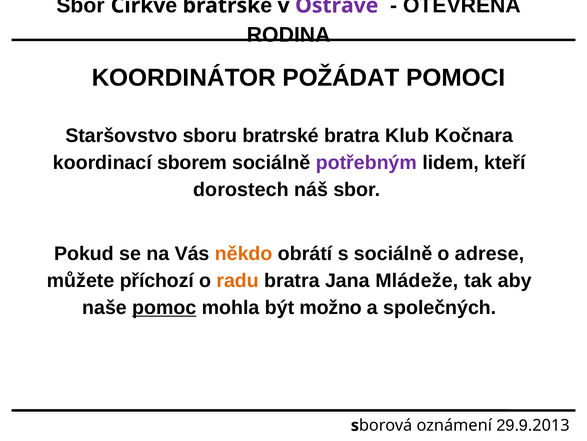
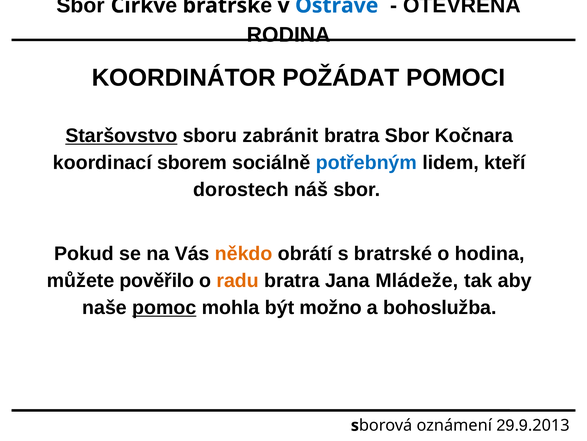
Ostravě colour: purple -> blue (337, 6)
Staršovstvo underline: none -> present (121, 135)
bratrské: bratrské -> zabránit (280, 135)
bratra Klub: Klub -> Sbor (407, 135)
potřebným colour: purple -> blue (366, 162)
s sociálně: sociálně -> bratrské (393, 253)
adrese: adrese -> hodina (490, 253)
příchozí: příchozí -> pověřilo (157, 280)
společných: společných -> bohoslužba (440, 307)
